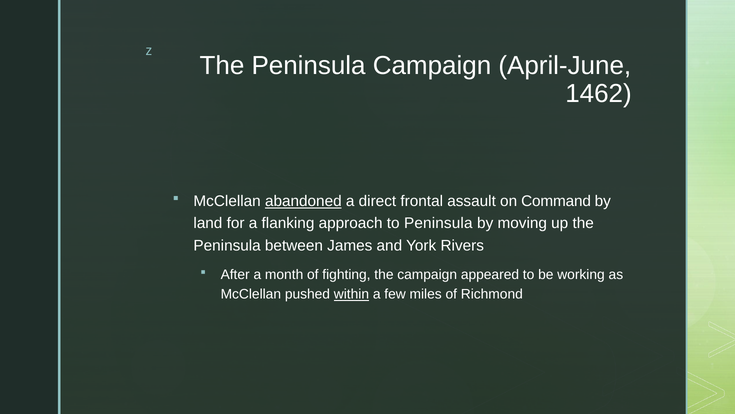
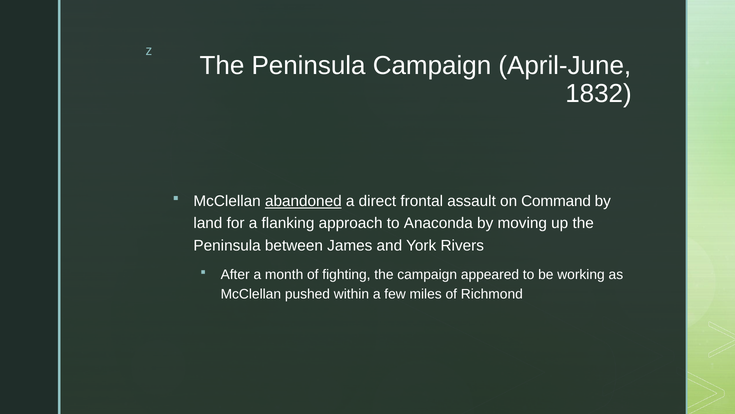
1462: 1462 -> 1832 (598, 93)
to Peninsula: Peninsula -> Anaconda (438, 223)
within underline: present -> none (351, 294)
